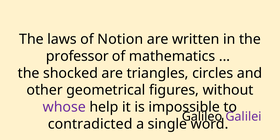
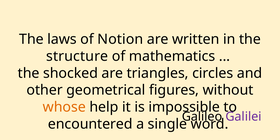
professor: professor -> structure (77, 56)
whose colour: purple -> orange (64, 107)
contradicted: contradicted -> encountered (90, 124)
